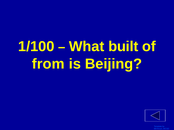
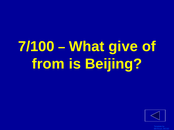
1/100: 1/100 -> 7/100 (36, 47)
built: built -> give (123, 47)
